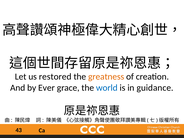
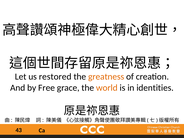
Ever: Ever -> Free (47, 88)
world colour: blue -> orange (107, 88)
guidance: guidance -> identities (155, 88)
